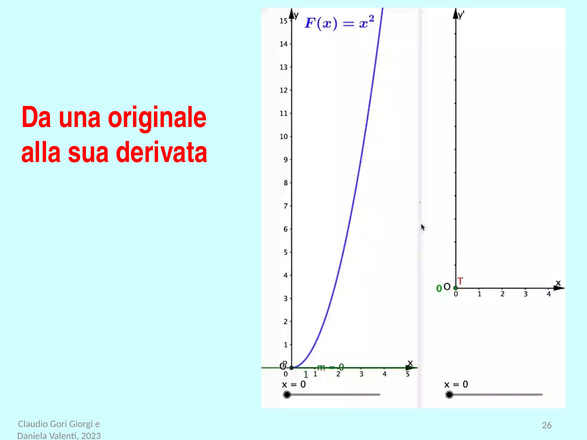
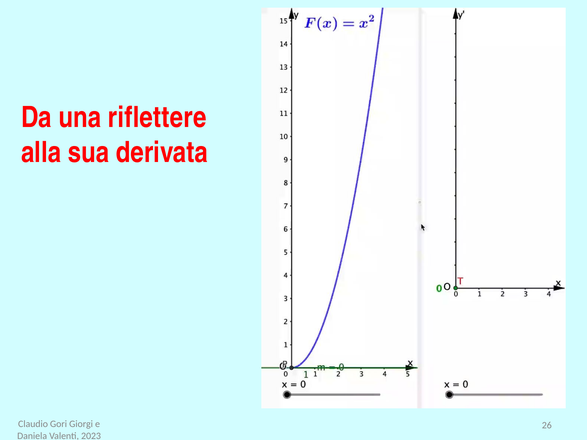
originale: originale -> riflettere (157, 118)
